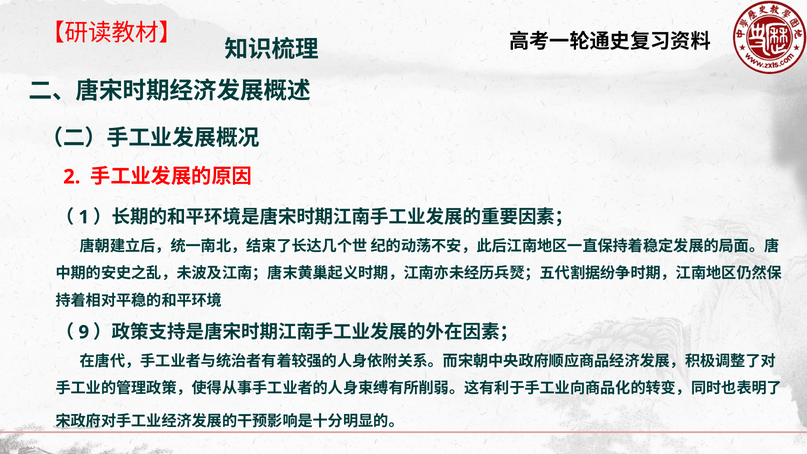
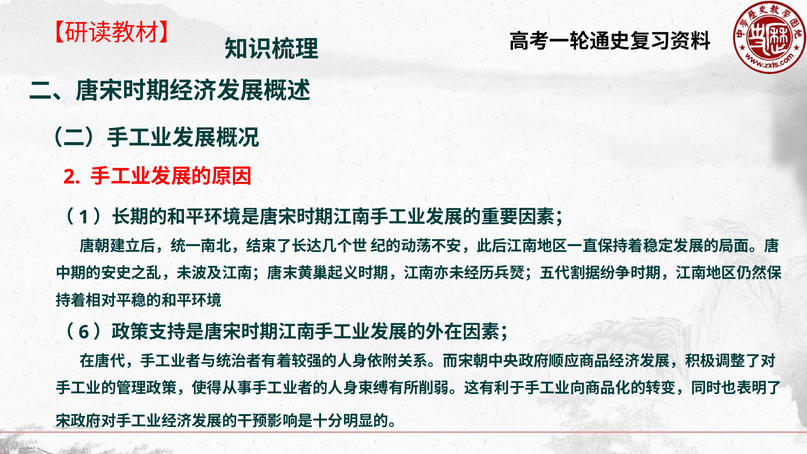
9: 9 -> 6 (84, 332)
